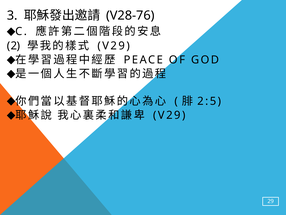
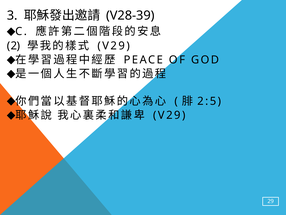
V28-76: V28-76 -> V28-39 (130, 15)
